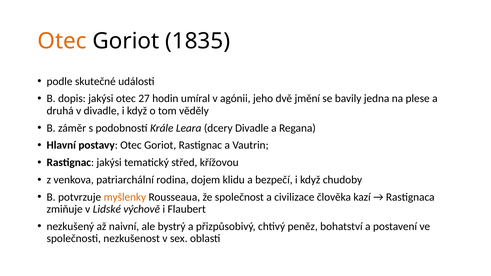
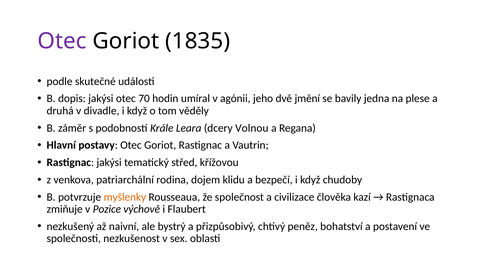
Otec colour: orange -> purple (62, 41)
27: 27 -> 70 (144, 99)
dcery Divadle: Divadle -> Volnou (252, 128)
Lidské: Lidské -> Pozice (107, 209)
